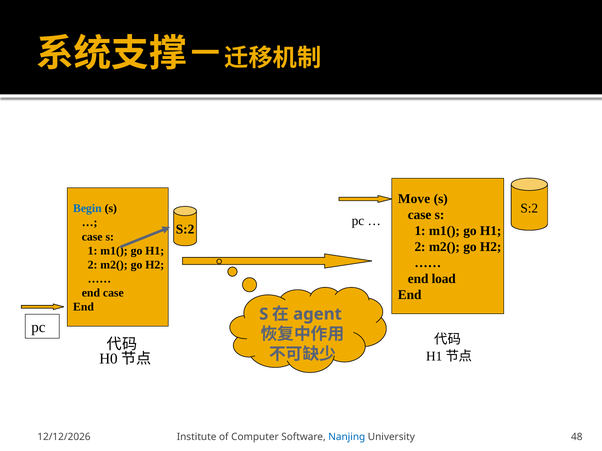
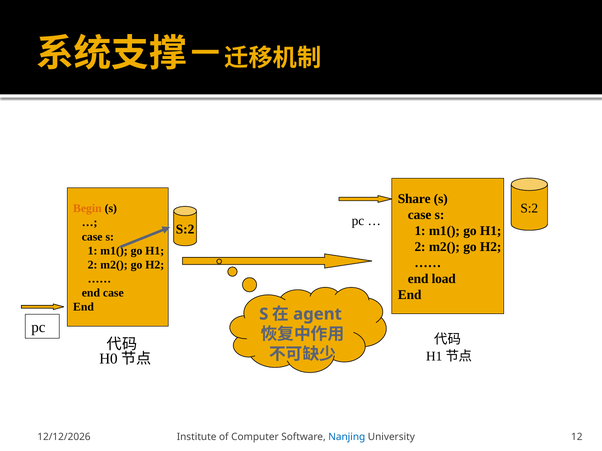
Move: Move -> Share (414, 199)
Begin colour: blue -> orange (87, 209)
48: 48 -> 12 (577, 438)
